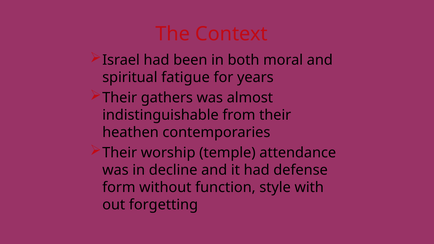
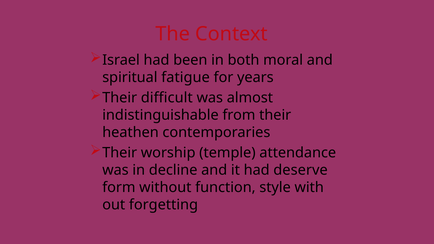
gathers: gathers -> difficult (167, 98)
defense: defense -> deserve (301, 170)
